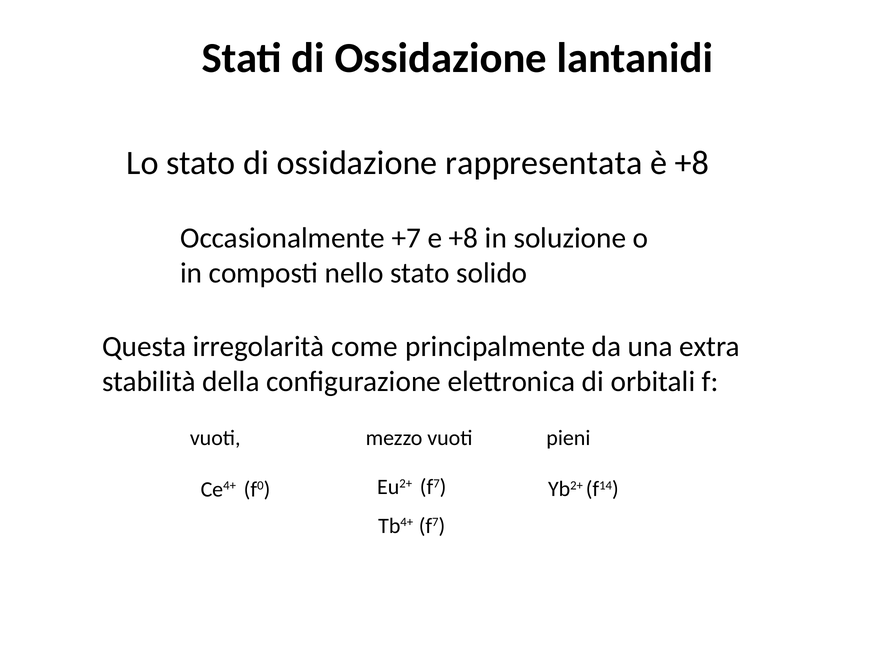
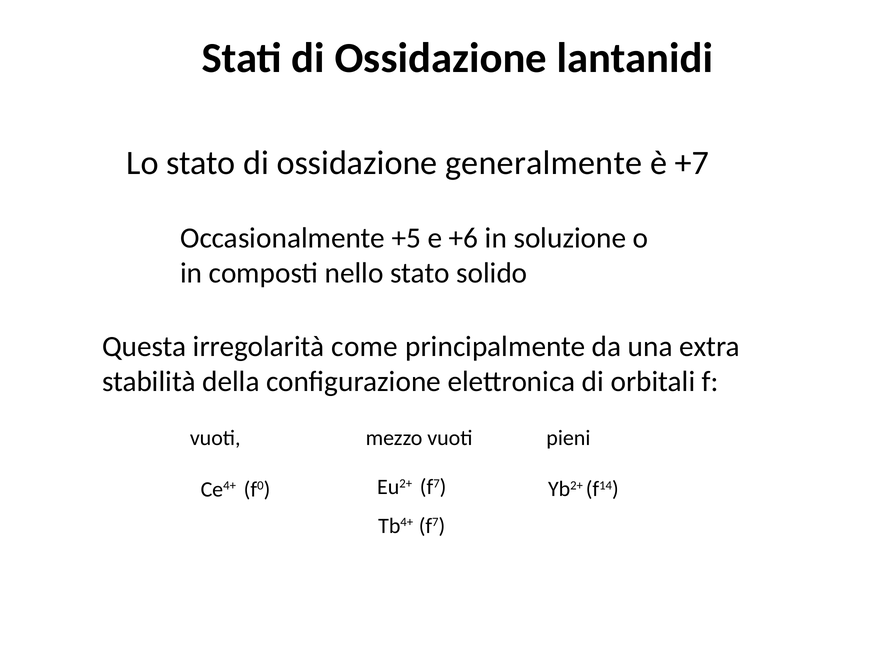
rappresentata: rappresentata -> generalmente (544, 163)
è +8: +8 -> +7 (692, 163)
+7: +7 -> +5 (406, 238)
e +8: +8 -> +6 (464, 238)
